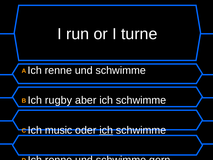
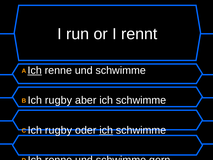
turne: turne -> rennt (139, 34)
Ich underline: none -> present (35, 70)
C Ich music: music -> rugby (59, 130)
